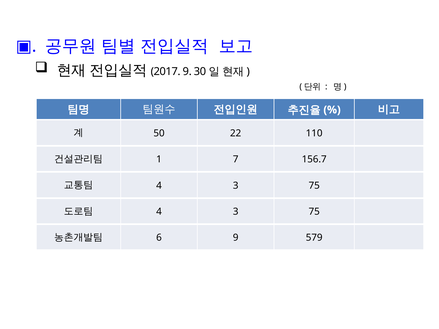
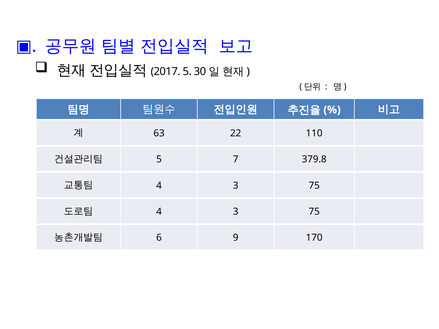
9: 9 -> 5 (187, 71)
50: 50 -> 63 (159, 133)
1: 1 -> 5 (159, 160)
156.7: 156.7 -> 379.8 (314, 160)
579: 579 -> 170 (314, 238)
